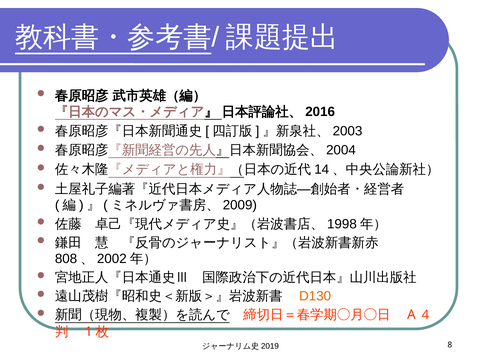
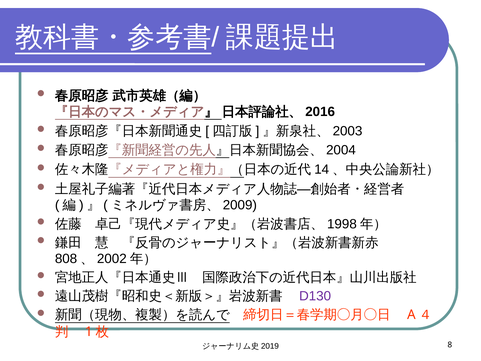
D130 colour: orange -> purple (315, 296)
